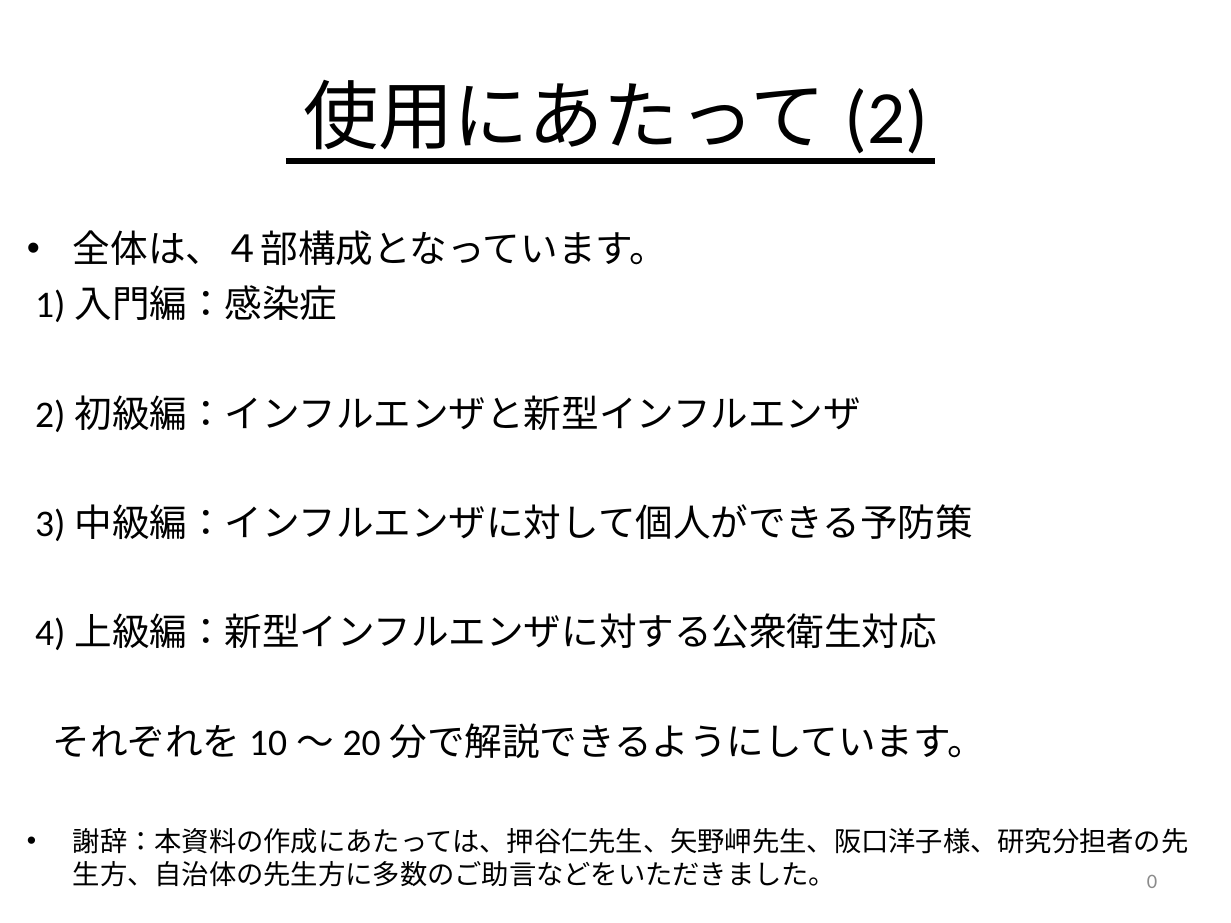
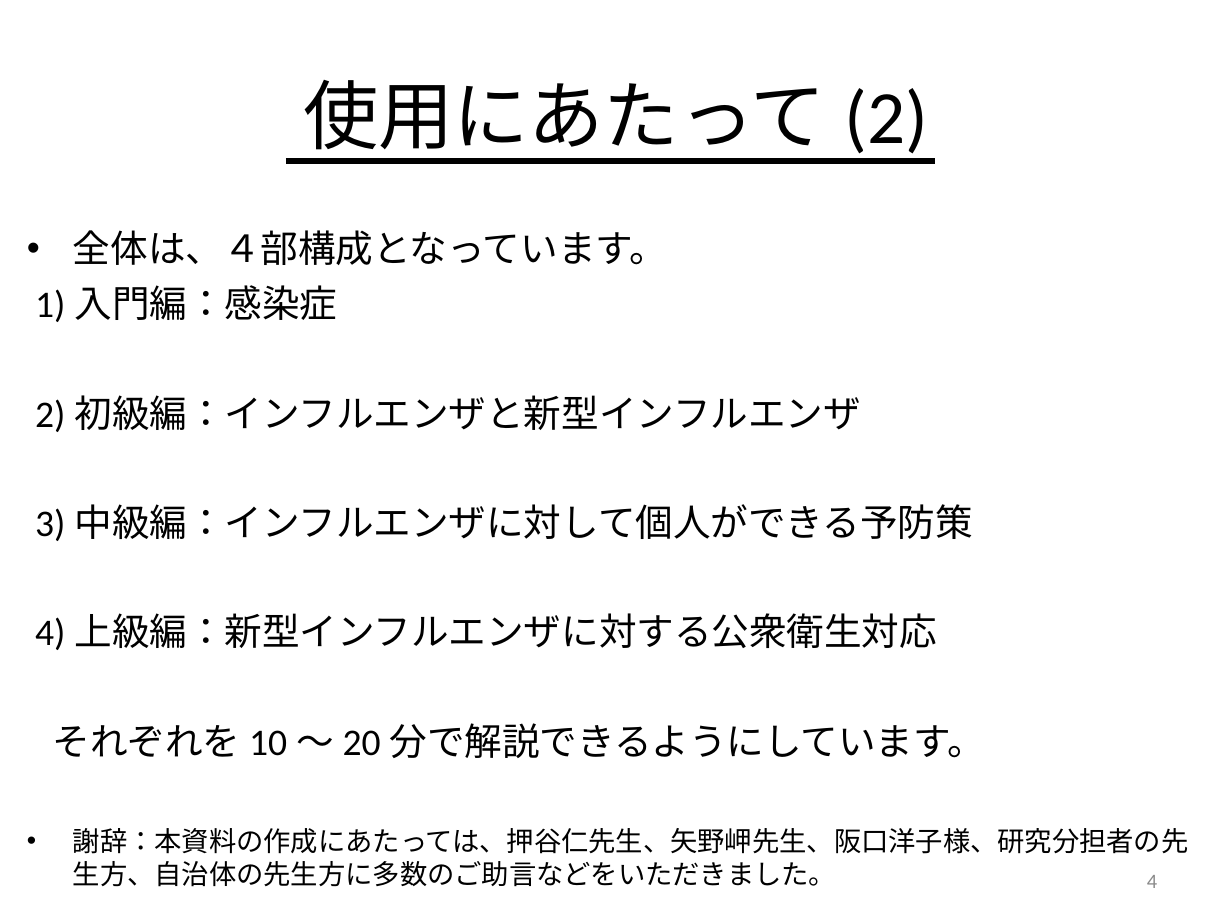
0: 0 -> 4 (1152, 881)
